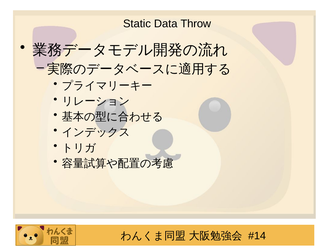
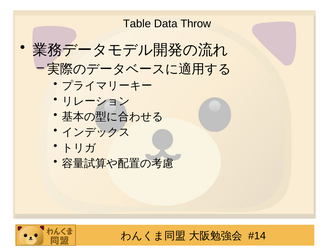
Static: Static -> Table (137, 24)
